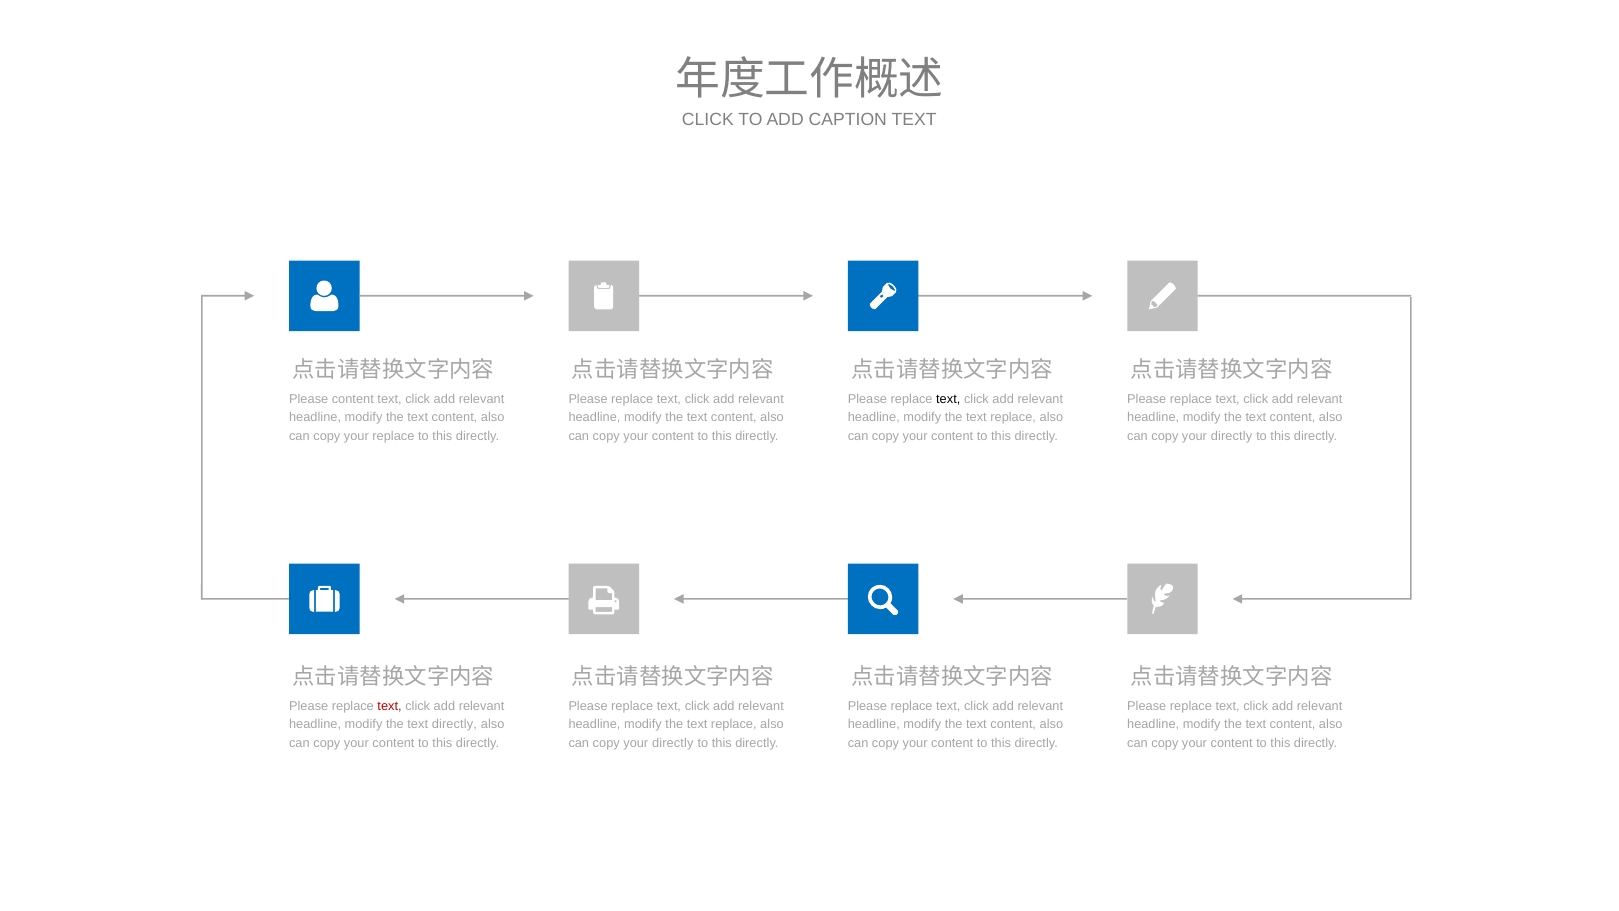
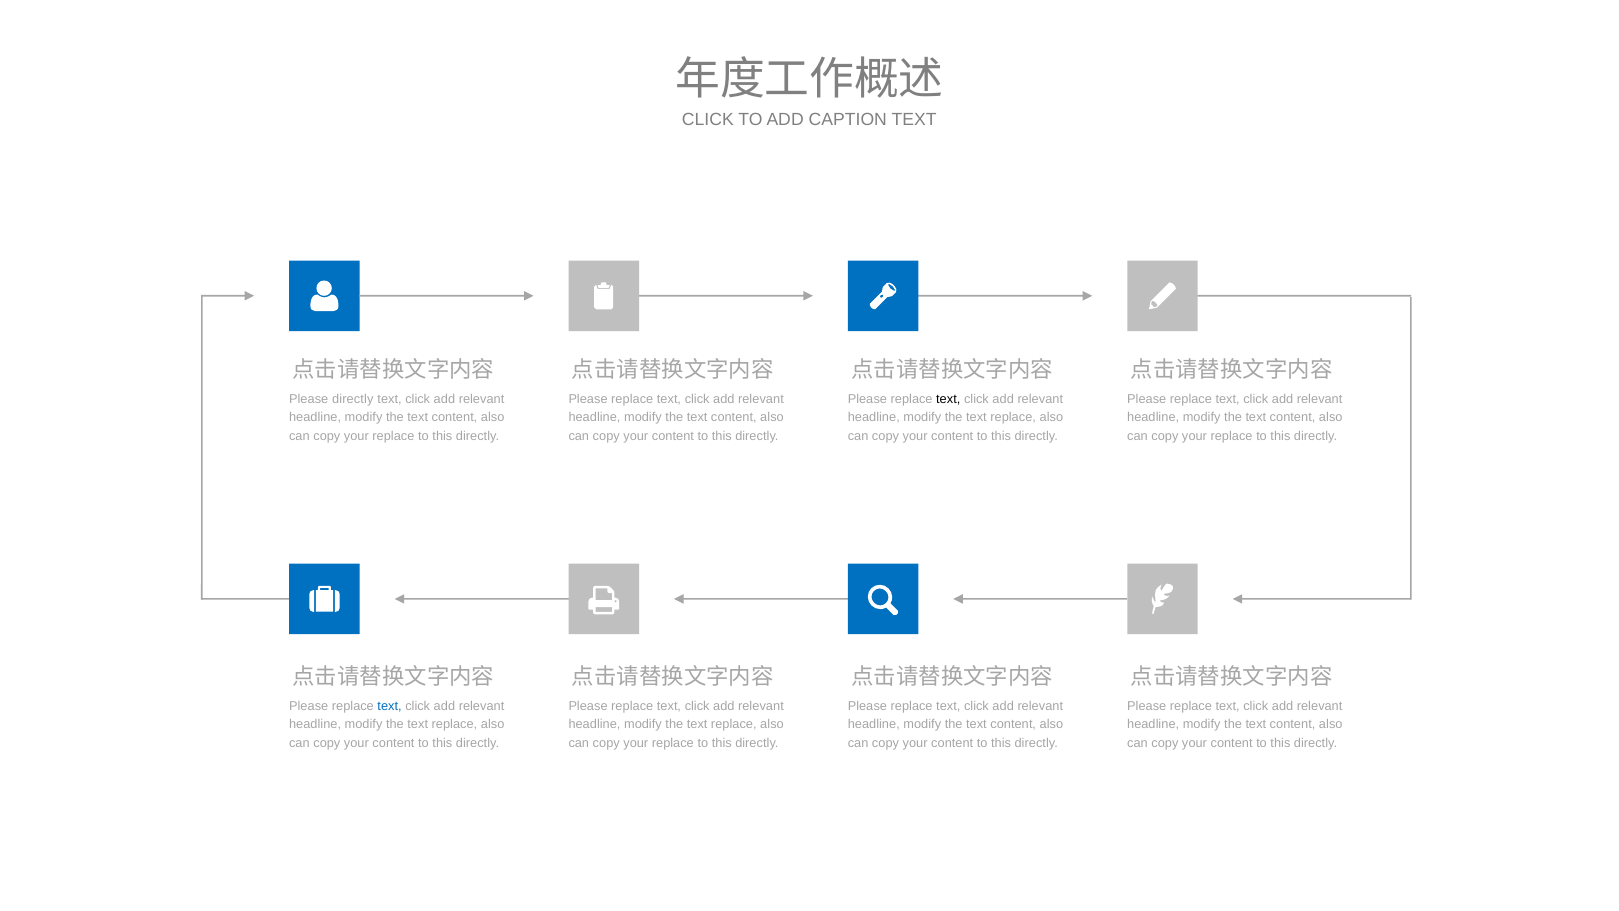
Please content: content -> directly (353, 399)
directly: directly -> replace (1232, 436)
text colour: red -> blue (390, 706)
directly: directly -> replace (454, 724)
directly: directly -> replace (673, 743)
